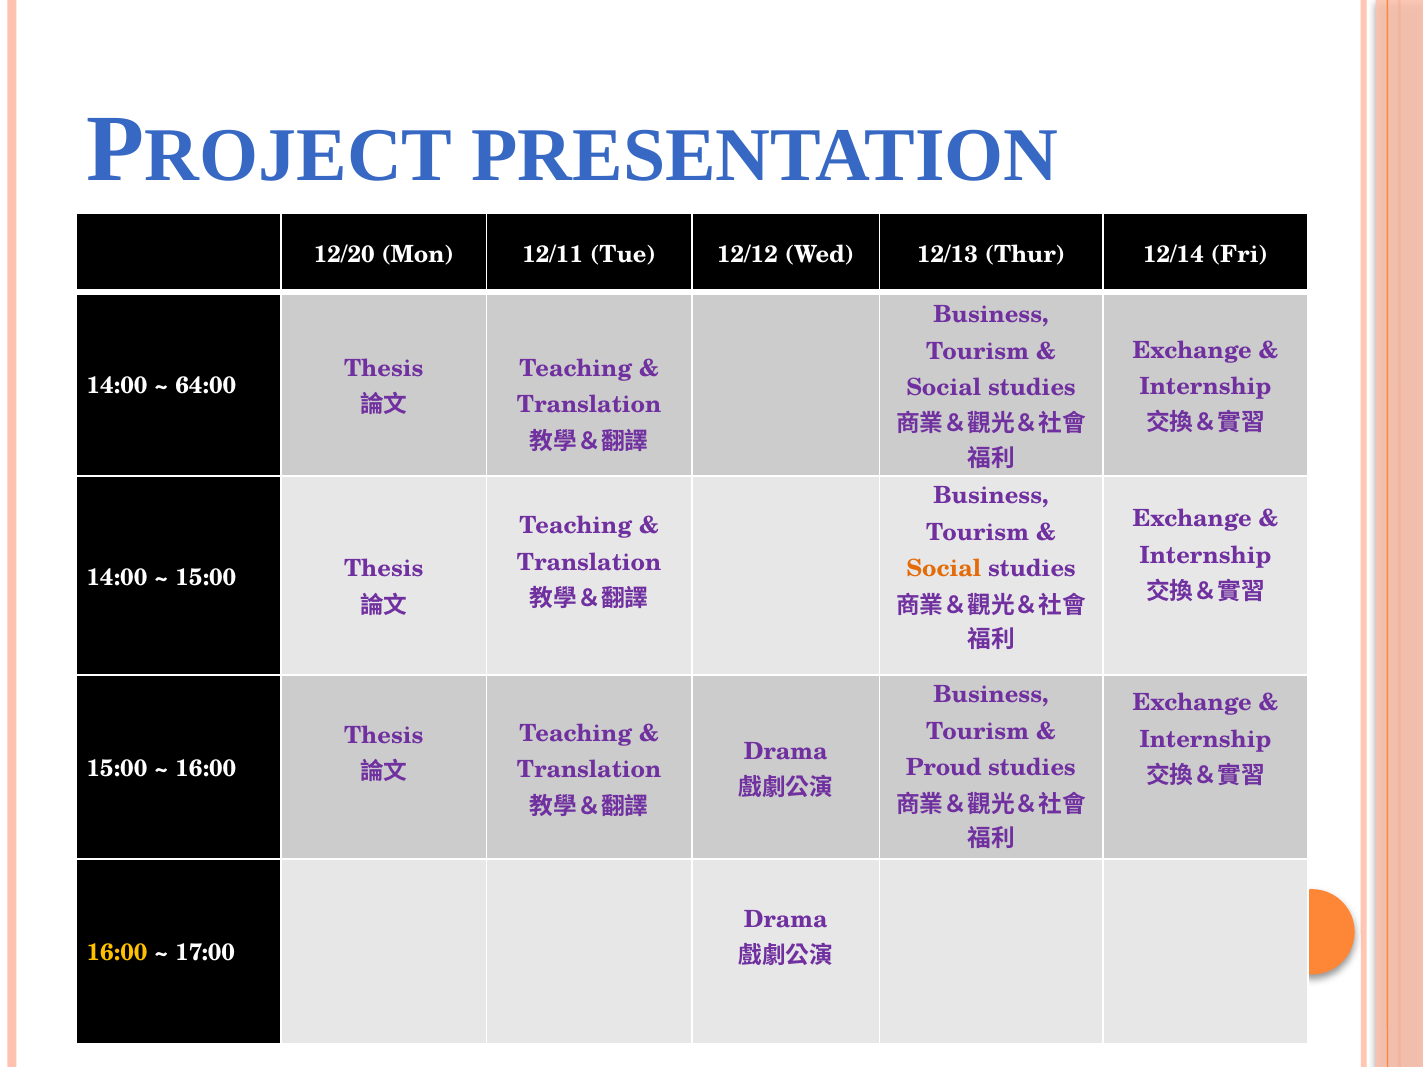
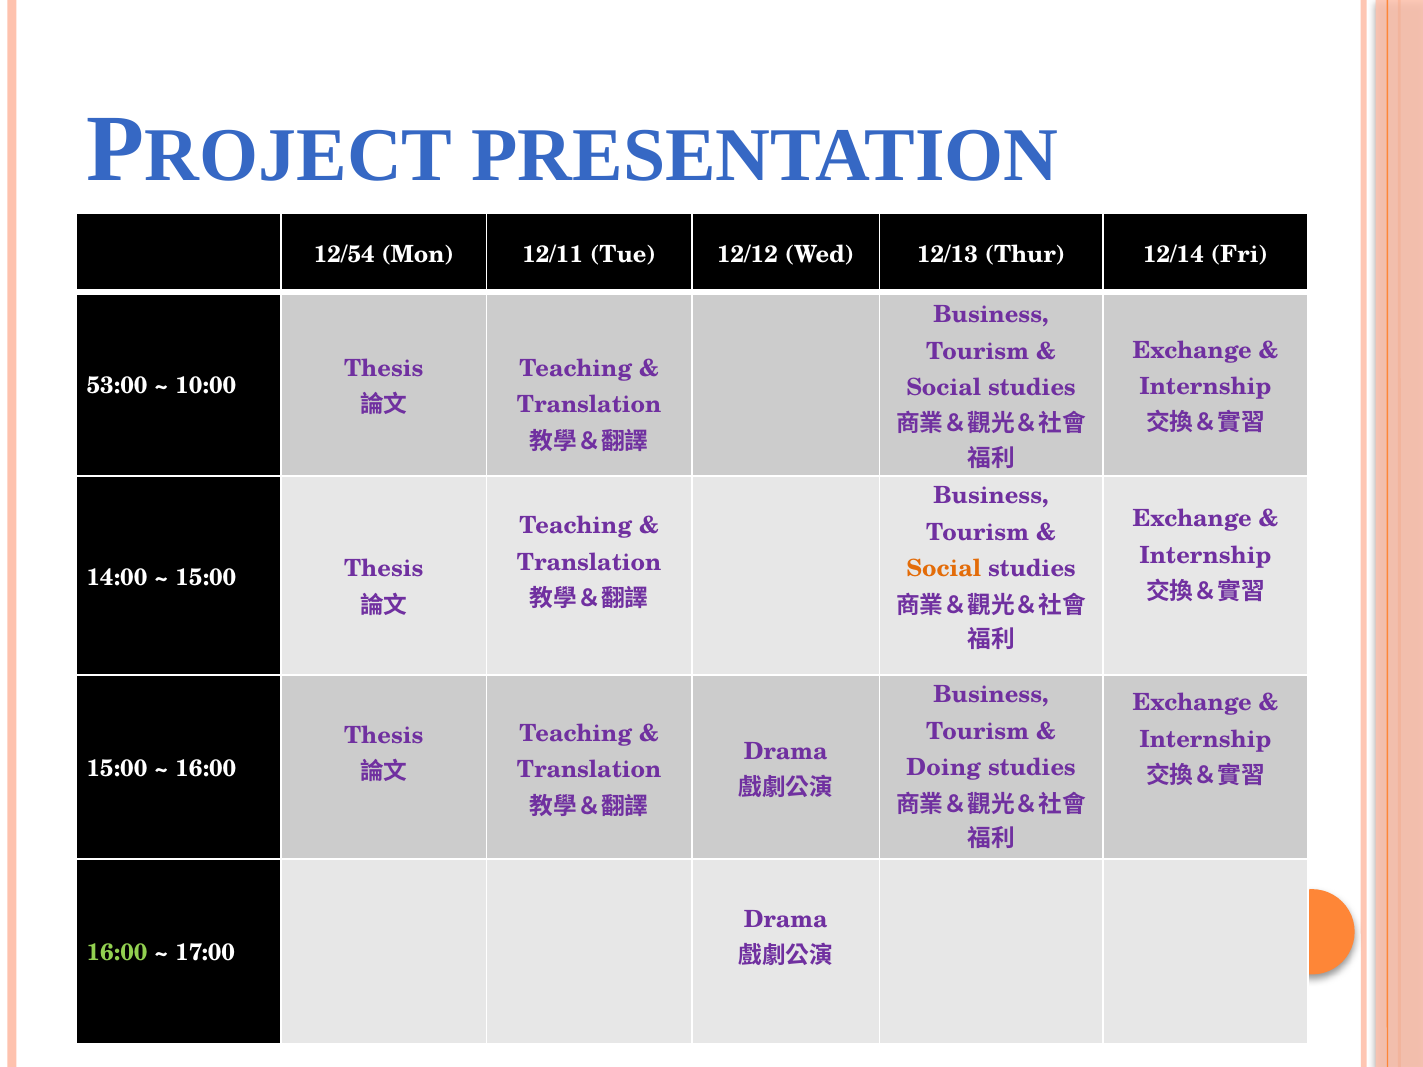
12/20: 12/20 -> 12/54 (344, 254)
14:00: 14:00 -> 53:00 (117, 386)
64:00: 64:00 -> 10:00 (206, 386)
Proud: Proud -> Doing (944, 768)
16:00 colour: yellow -> light green (117, 953)
